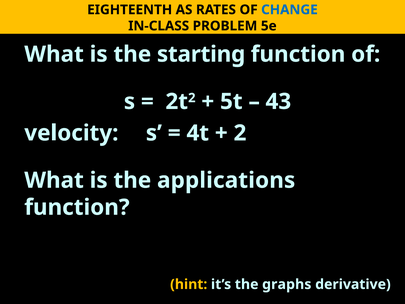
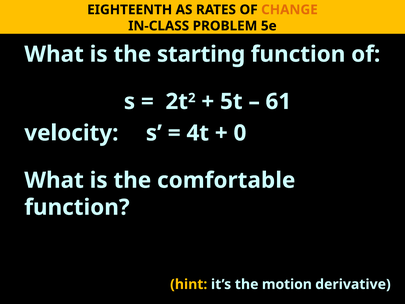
CHANGE colour: blue -> orange (289, 10)
43: 43 -> 61 (278, 101)
2: 2 -> 0 (240, 133)
applications: applications -> comfortable (226, 180)
graphs: graphs -> motion (287, 284)
